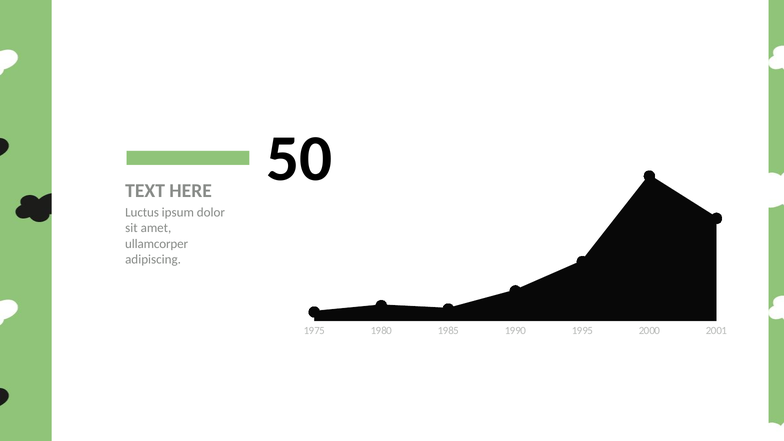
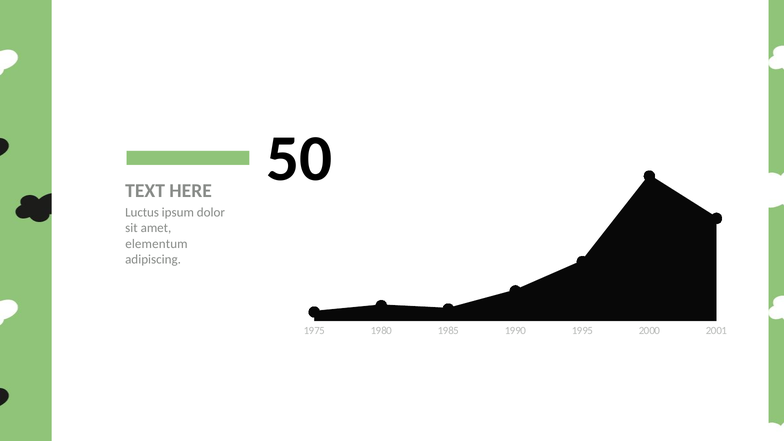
ullamcorper: ullamcorper -> elementum (156, 244)
